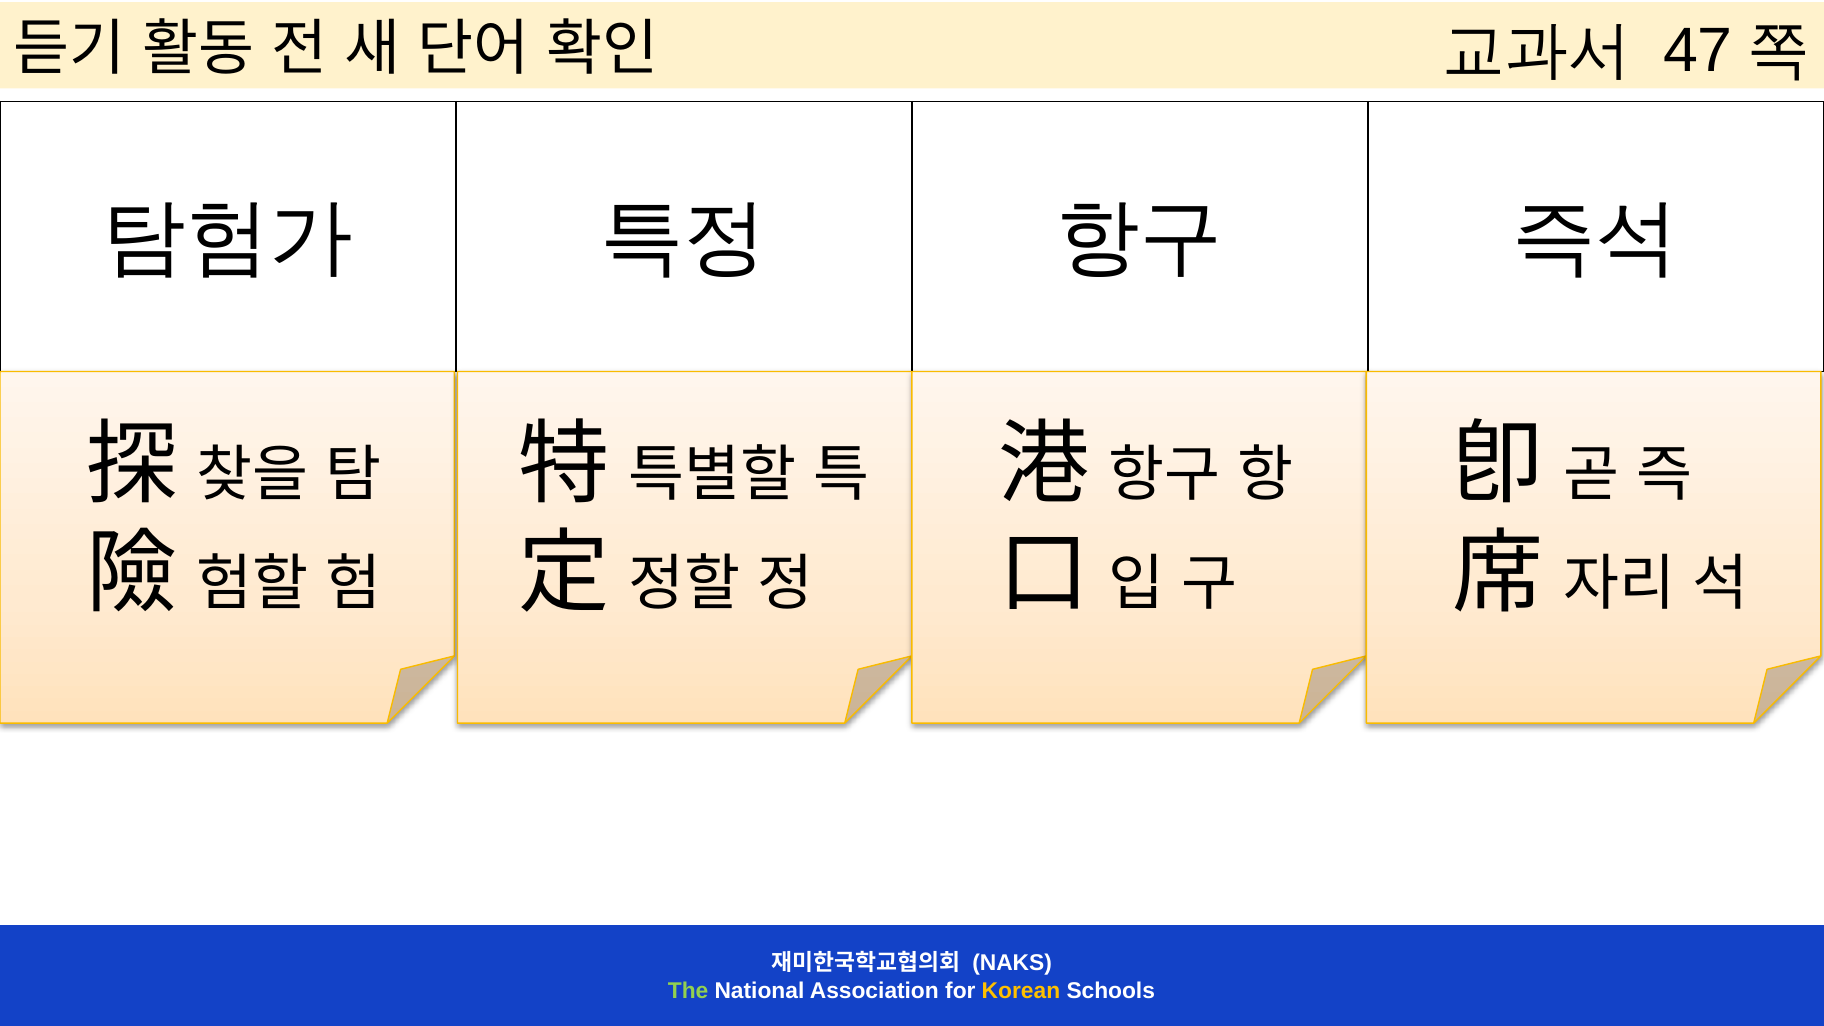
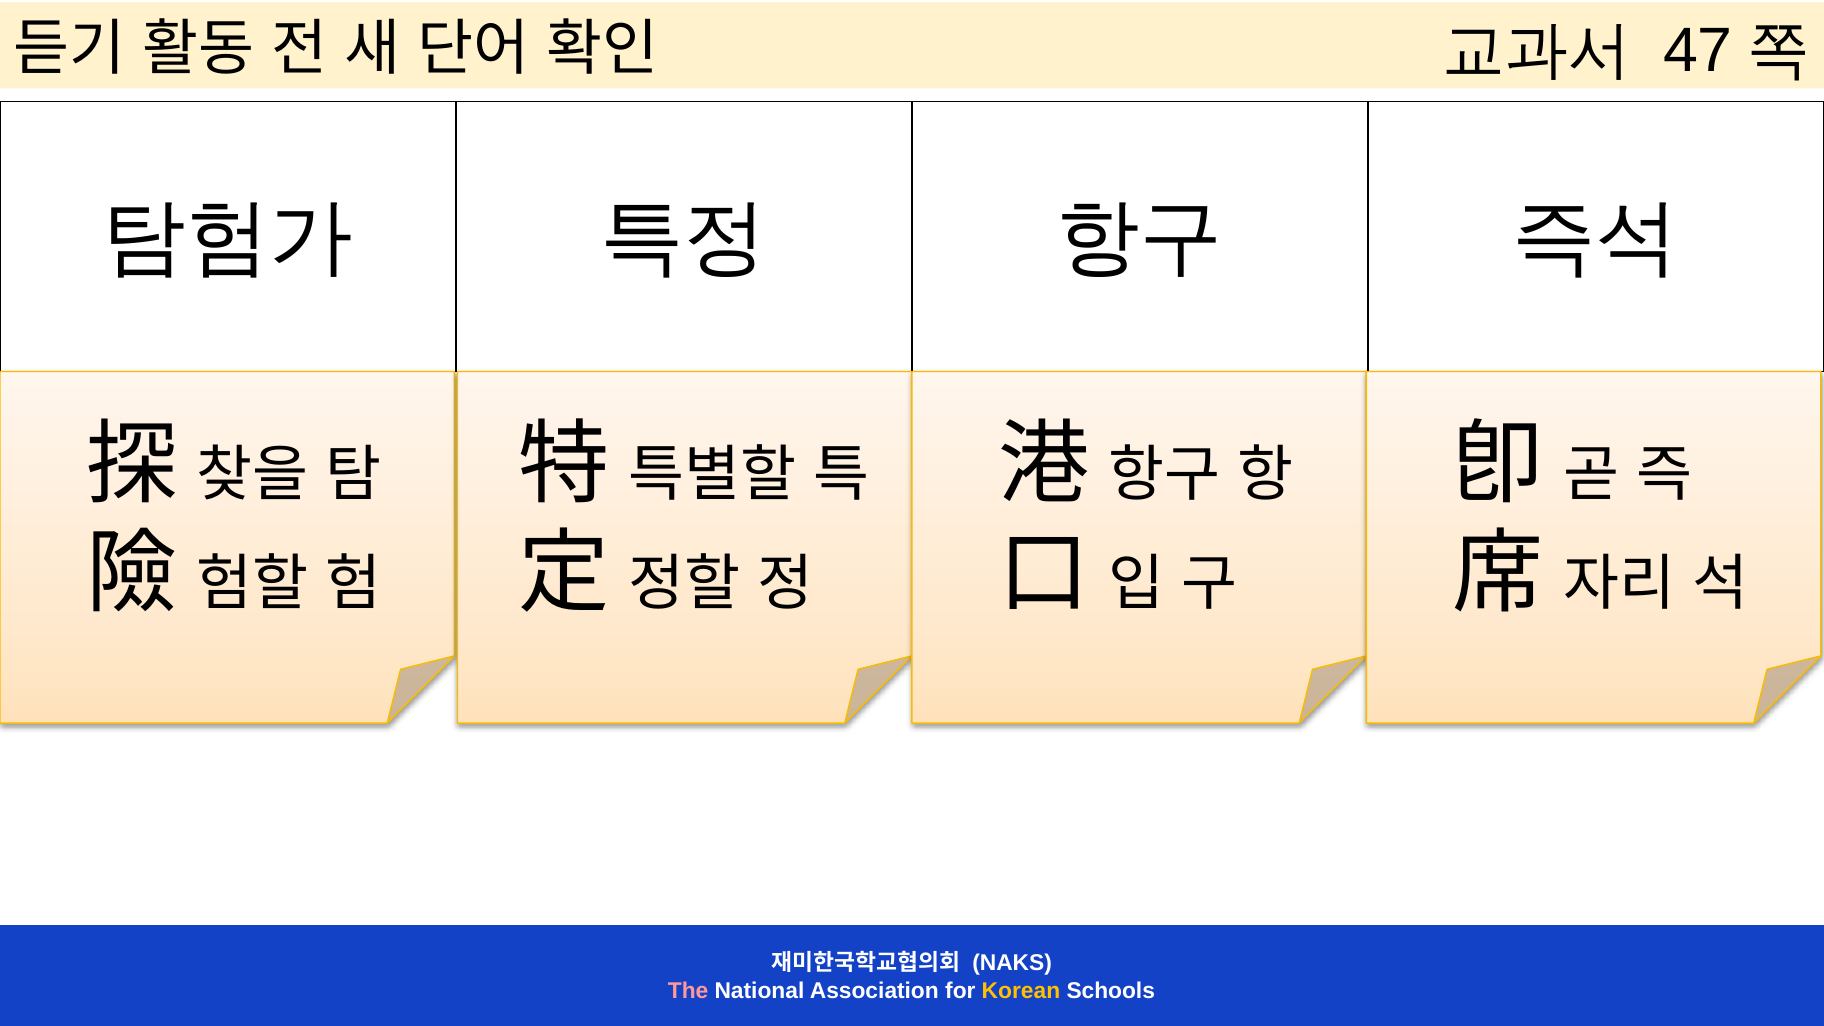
The colour: light green -> pink (688, 991)
